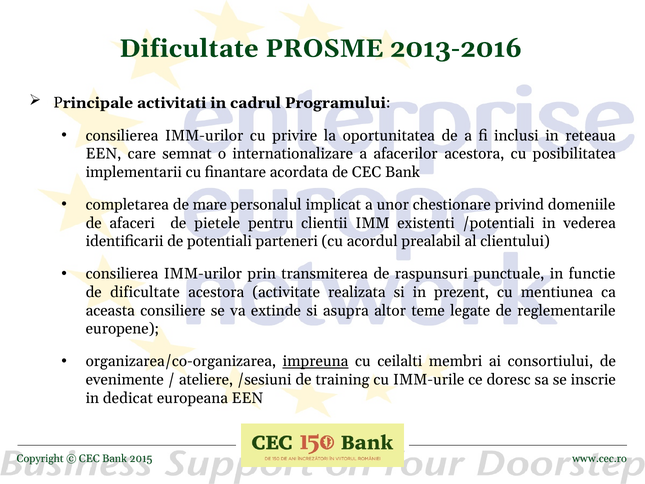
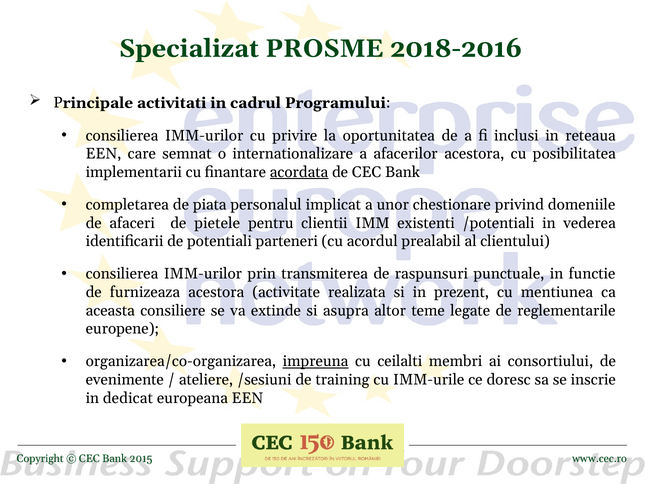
Dificultate: Dificultate -> Specializat (189, 49)
2013-2016: 2013-2016 -> 2018-2016 (456, 49)
acordata underline: none -> present (299, 172)
mare: mare -> piata (210, 205)
de dificultate: dificultate -> furnizeaza (145, 292)
